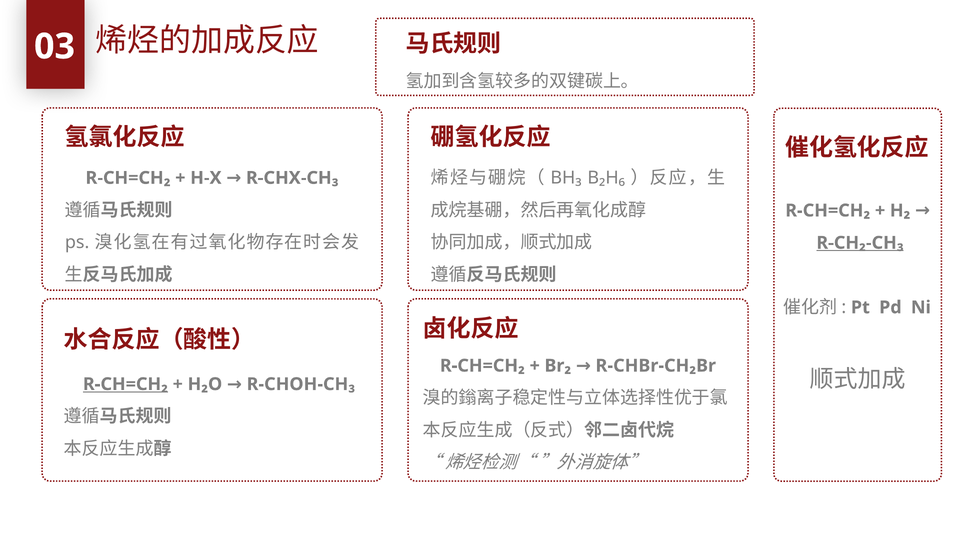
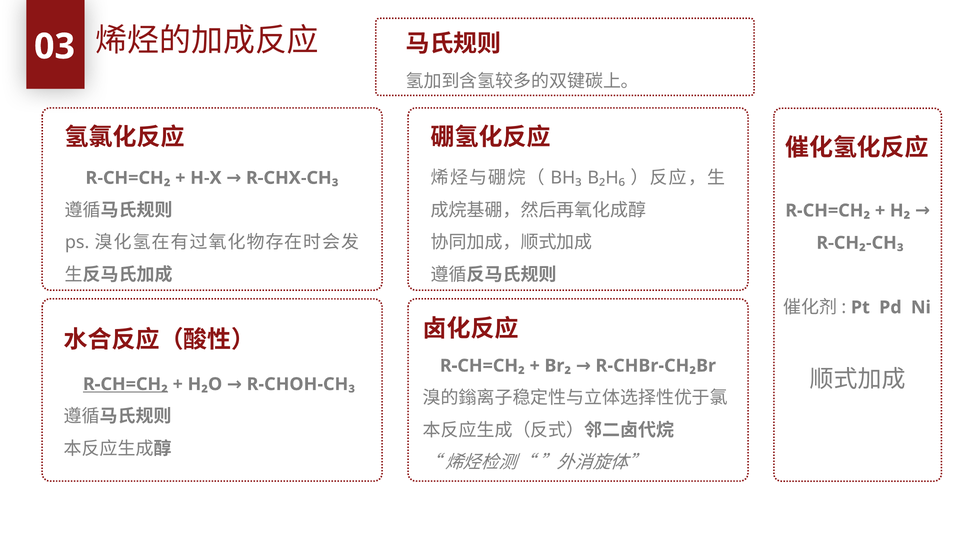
R-CH₂-CH₃ underline: present -> none (860, 243)
